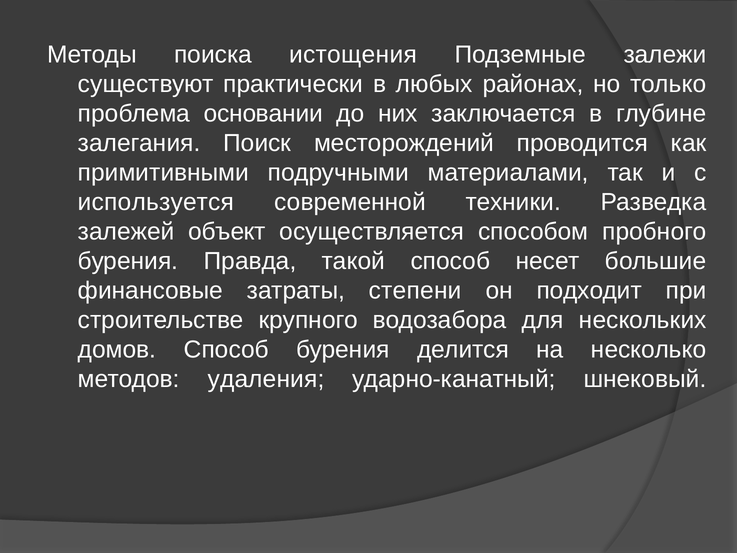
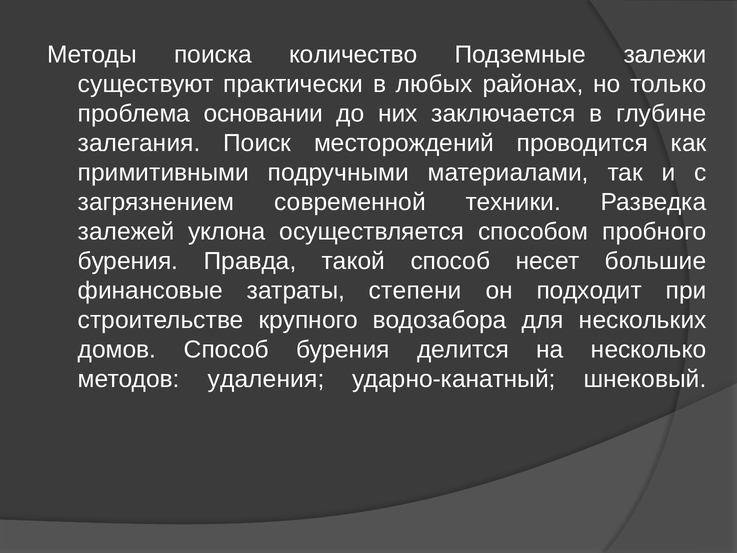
истощения: истощения -> количество (353, 55)
используется: используется -> загрязнением (156, 202)
объект: объект -> уклона (227, 232)
